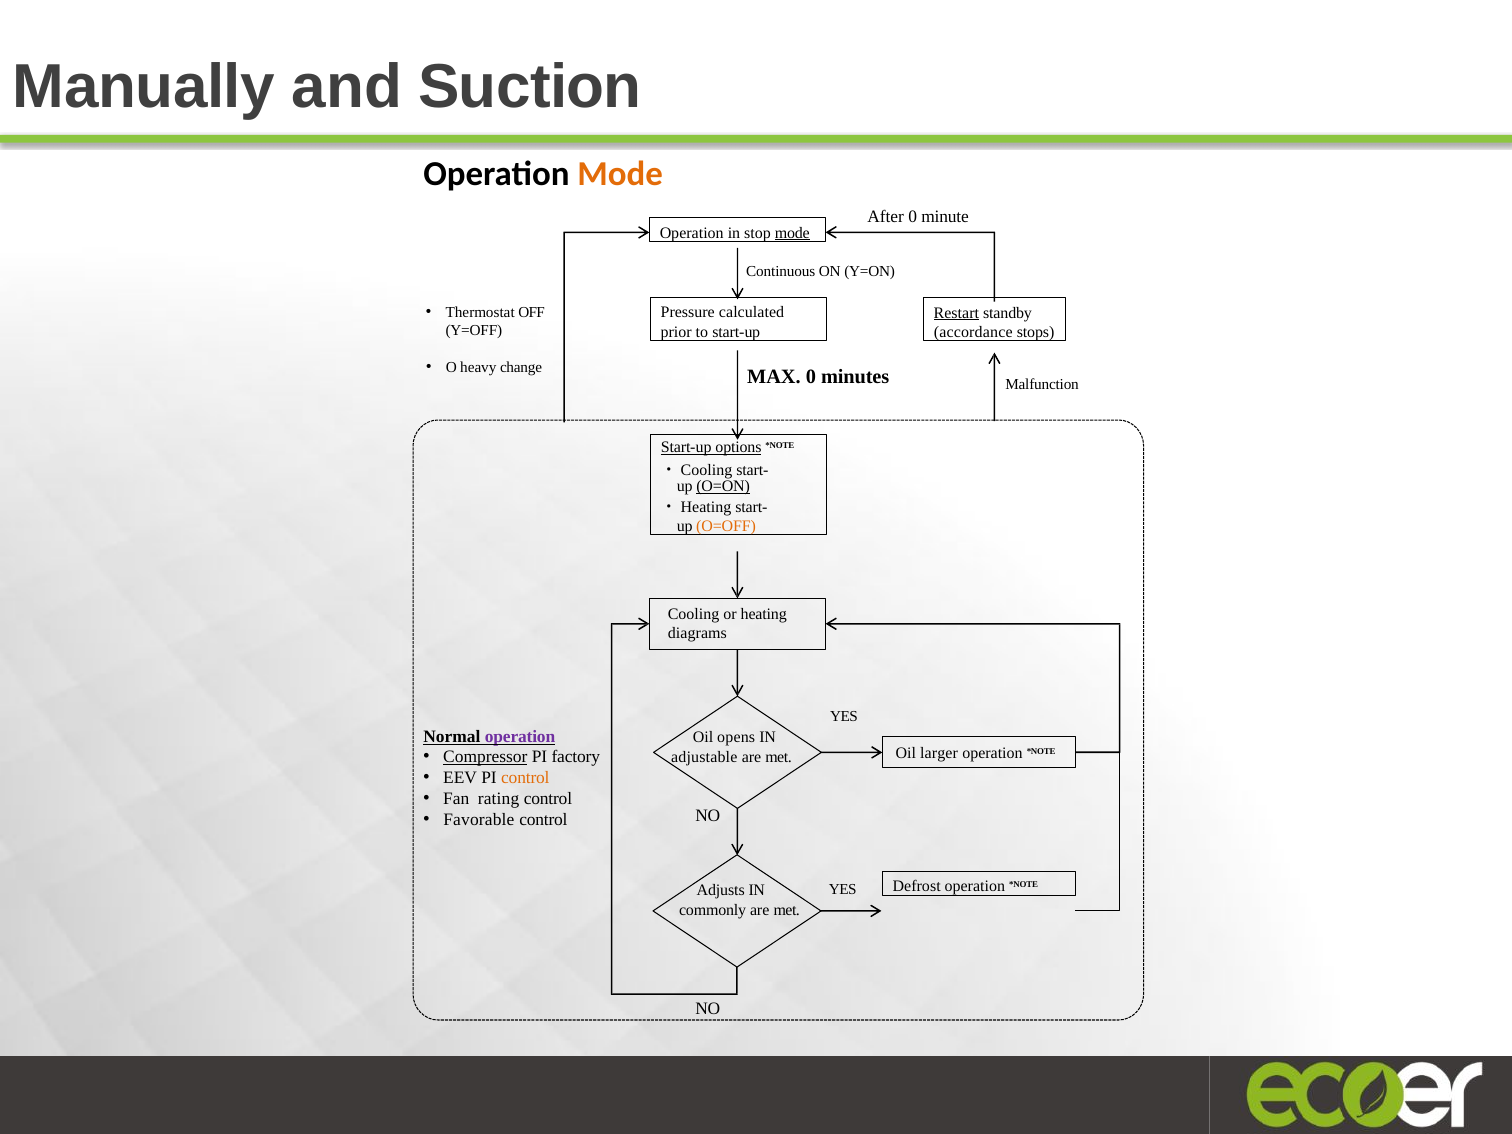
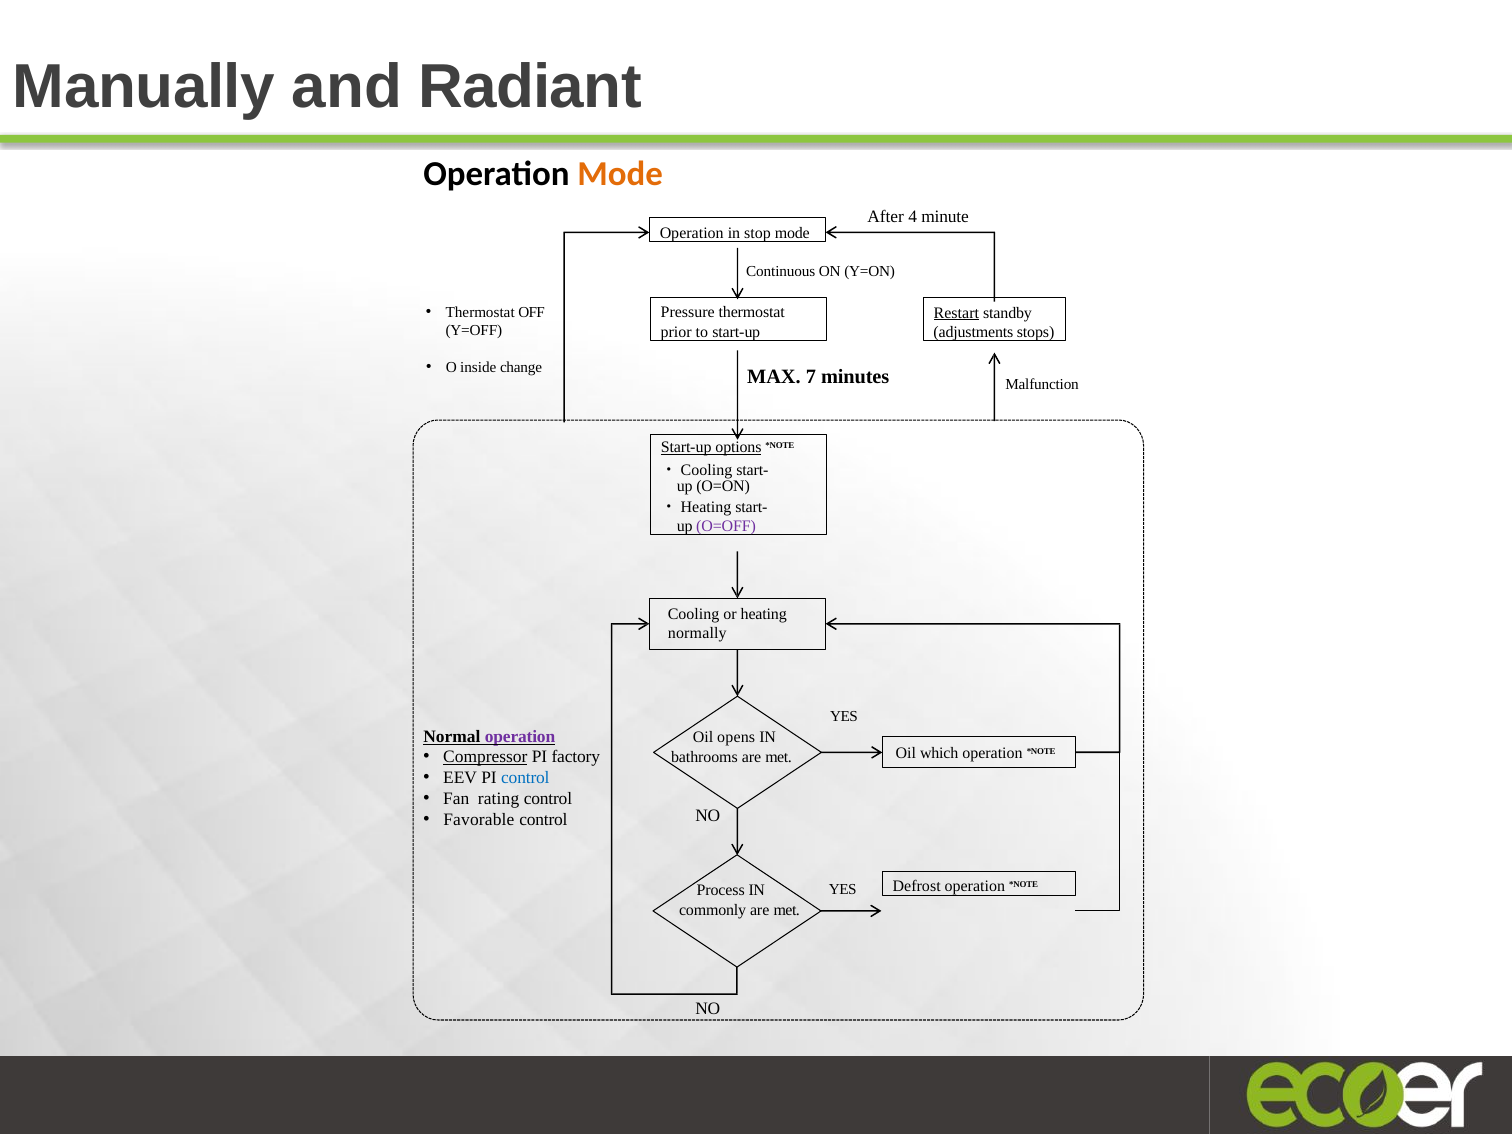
Suction: Suction -> Radiant (530, 87)
After 0: 0 -> 4 (913, 217)
mode underline: present -> none (792, 233)
Pressure calculated: calculated -> thermostat (752, 313)
accordance: accordance -> adjustments (973, 332)
heavy: heavy -> inside (478, 367)
MAX 0: 0 -> 7 (811, 377)
O=ON underline: present -> none (723, 486)
O=OFF colour: orange -> purple (726, 526)
diagrams: diagrams -> normally (697, 633)
larger: larger -> which (939, 753)
adjustable: adjustable -> bathrooms (704, 757)
control colour: orange -> blue (525, 778)
Adjusts: Adjusts -> Process (721, 891)
